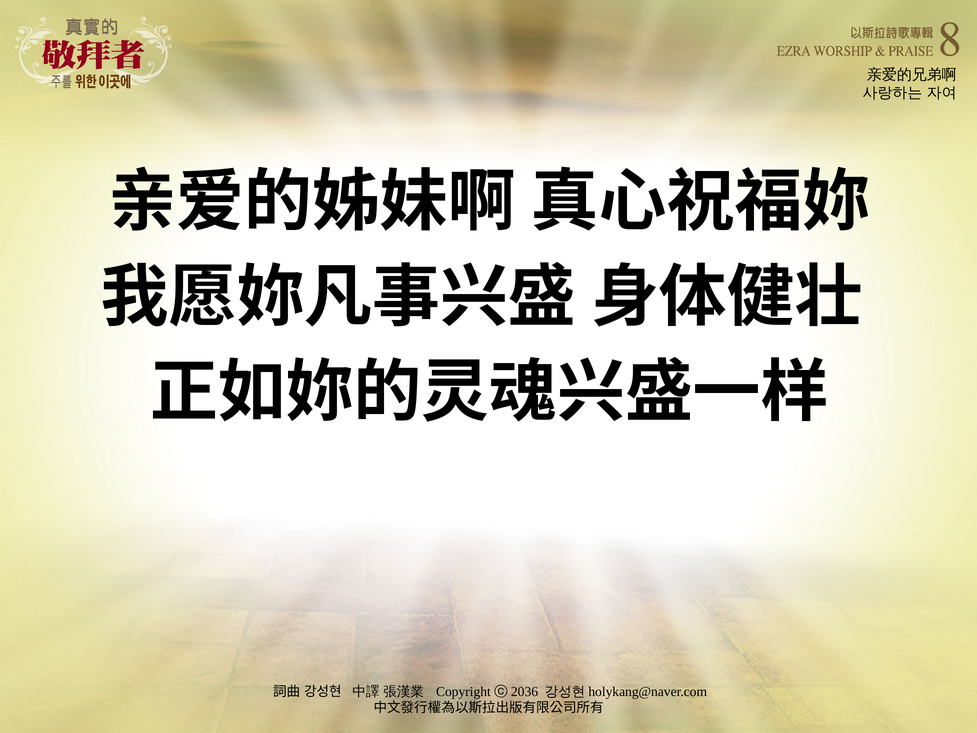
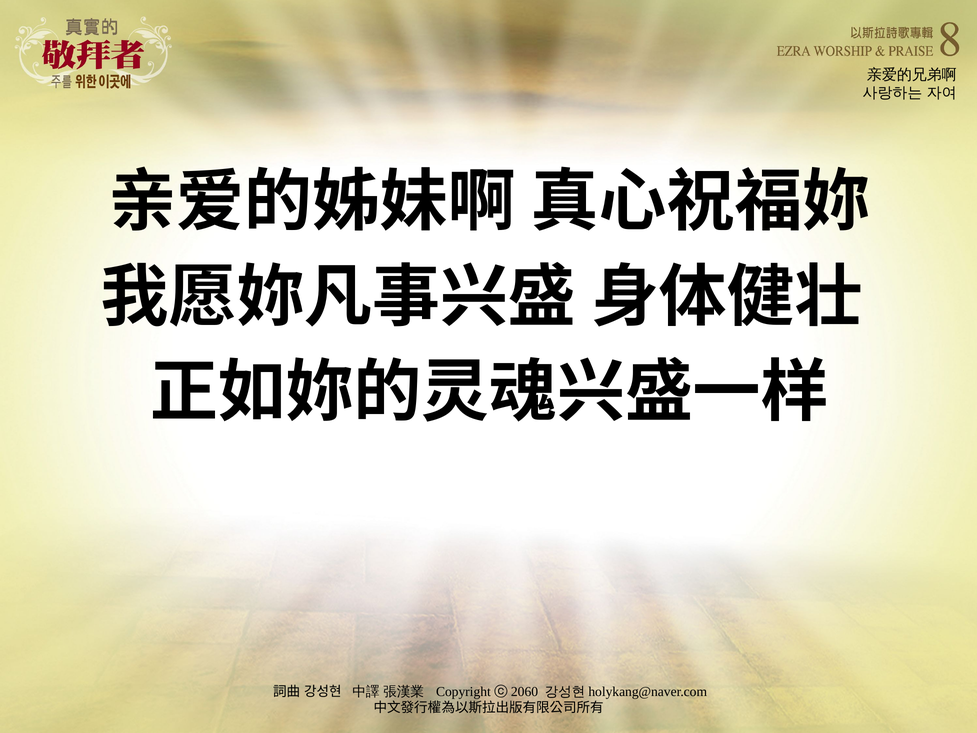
2036: 2036 -> 2060 (525, 691)
